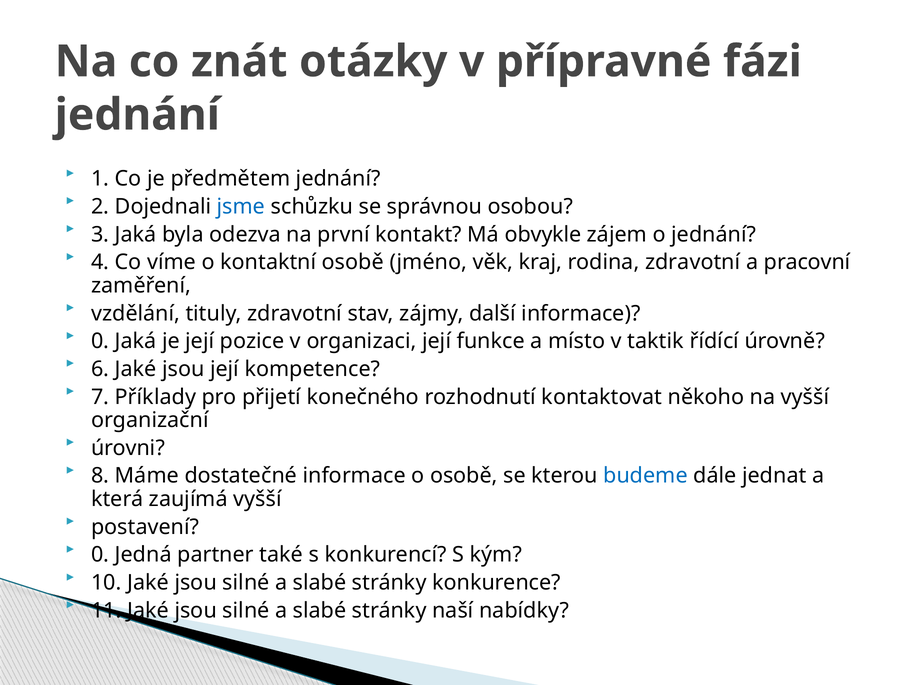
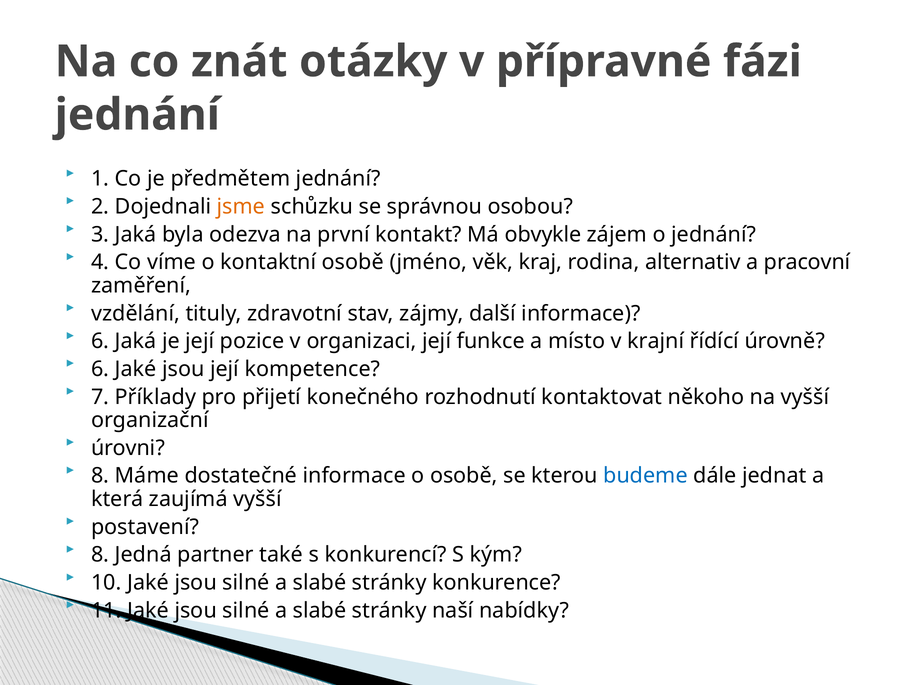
jsme colour: blue -> orange (241, 207)
rodina zdravotní: zdravotní -> alternativ (693, 262)
0: 0 -> 6 (100, 341)
taktik: taktik -> krajní (656, 341)
0: 0 -> 8 (100, 555)
